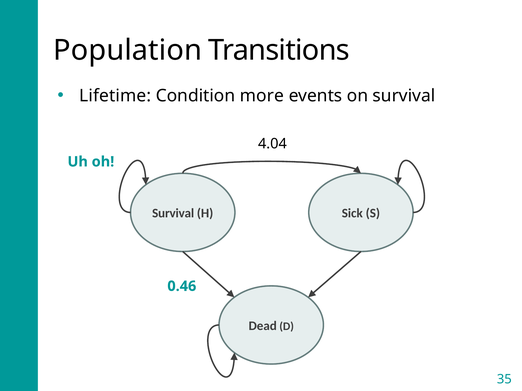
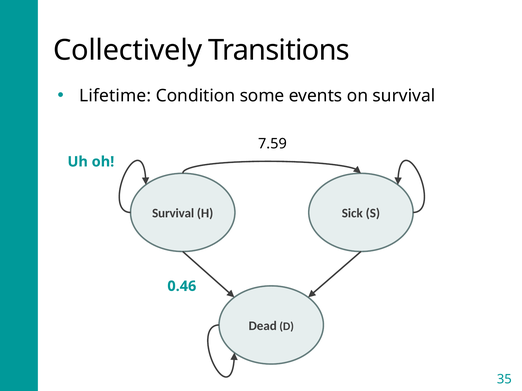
Population: Population -> Collectively (128, 50)
more: more -> some (262, 96)
4.04: 4.04 -> 7.59 (272, 144)
